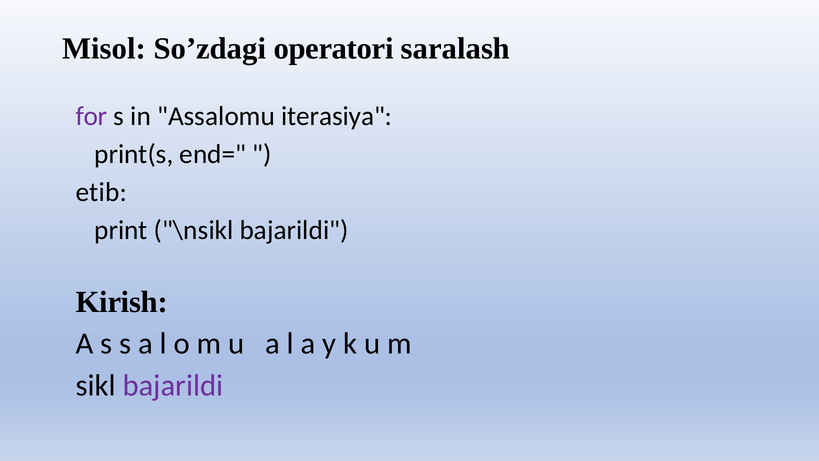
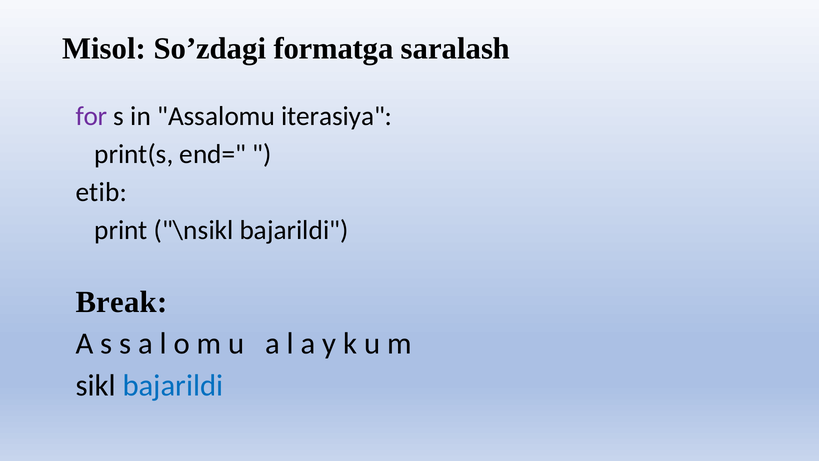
operatori: operatori -> formatga (334, 49)
Kirish: Kirish -> Break (121, 302)
bajarildi colour: purple -> blue (173, 385)
